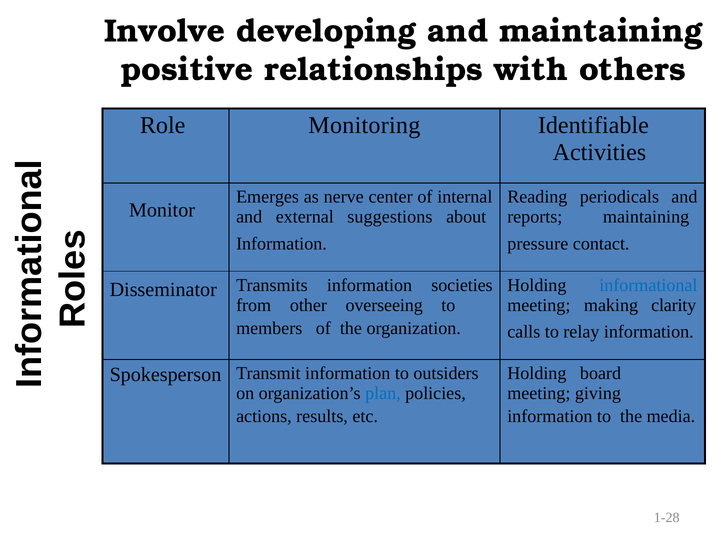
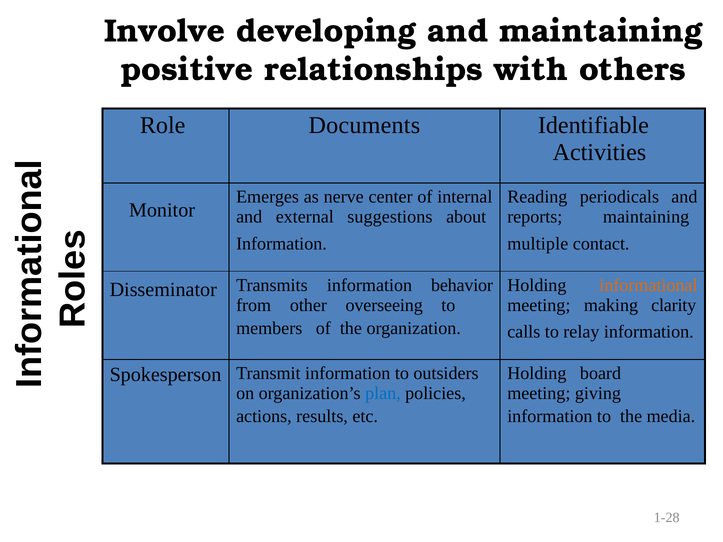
Monitoring: Monitoring -> Documents (364, 126)
pressure: pressure -> multiple (538, 244)
informational colour: blue -> orange (648, 285)
societies: societies -> behavior (462, 285)
